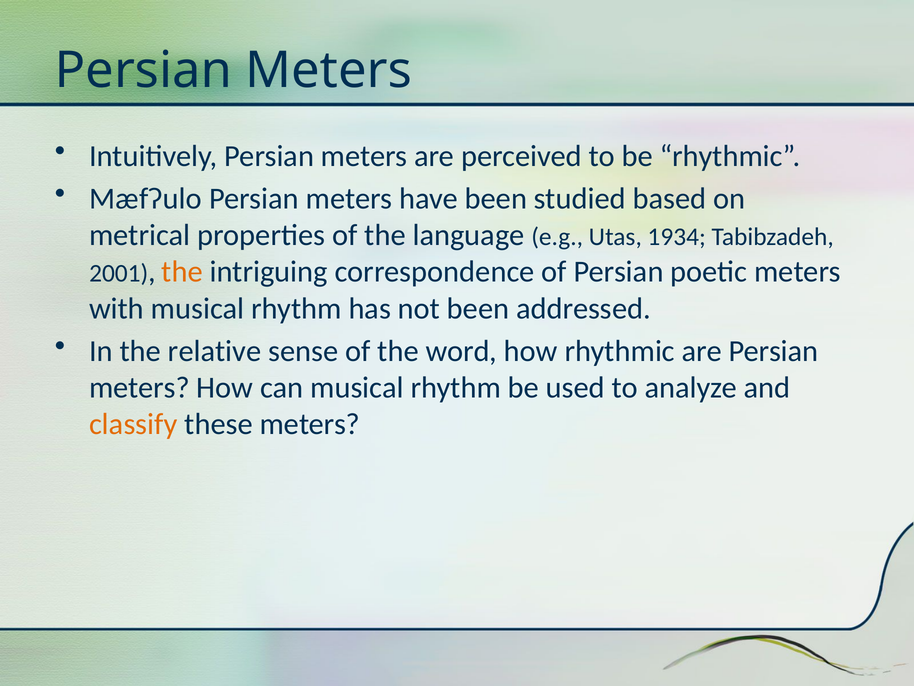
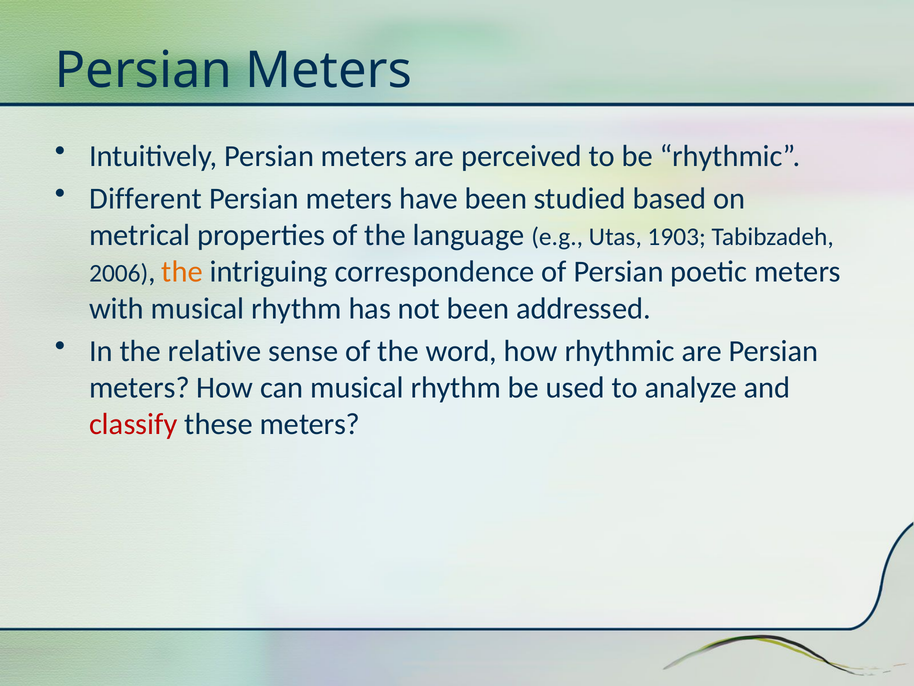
Mæfʔulo: Mæfʔulo -> Different (146, 199)
1934: 1934 -> 1903 (677, 237)
2001: 2001 -> 2006 (119, 273)
classify colour: orange -> red (133, 424)
